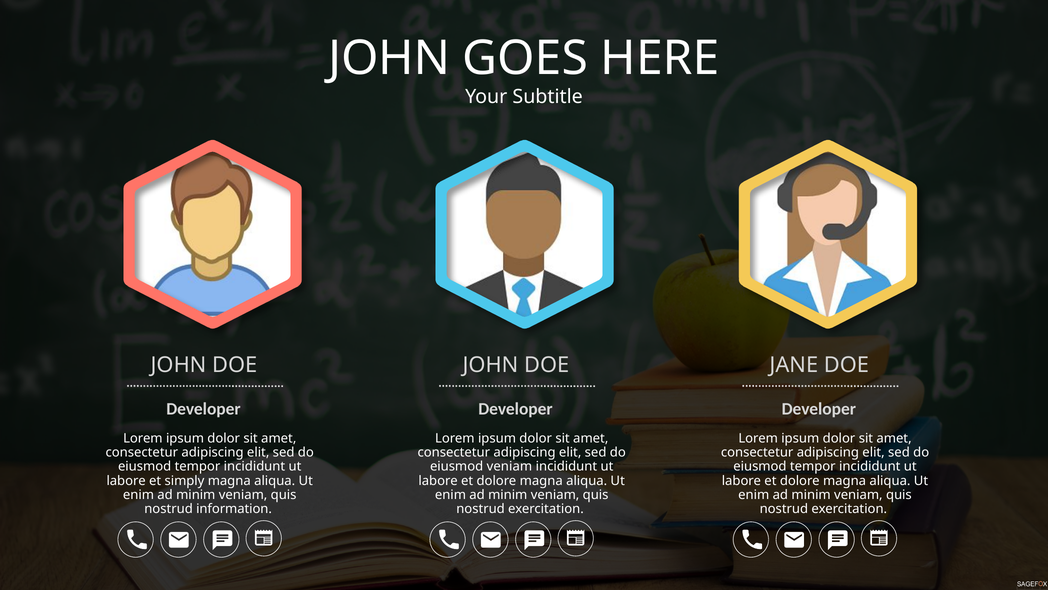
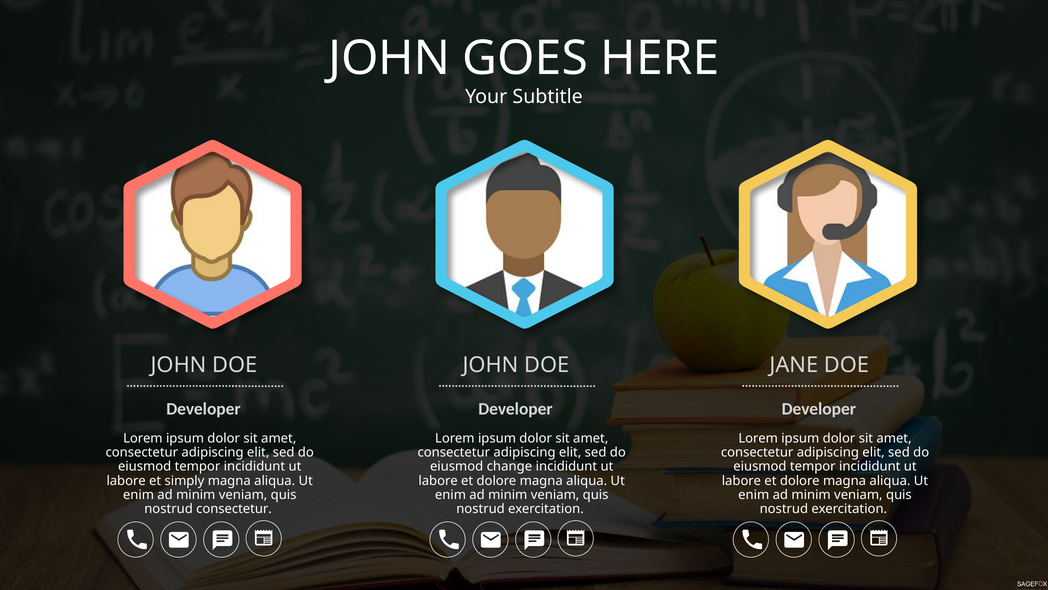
eiusmod veniam: veniam -> change (509, 466)
nostrud information: information -> consectetur (234, 509)
